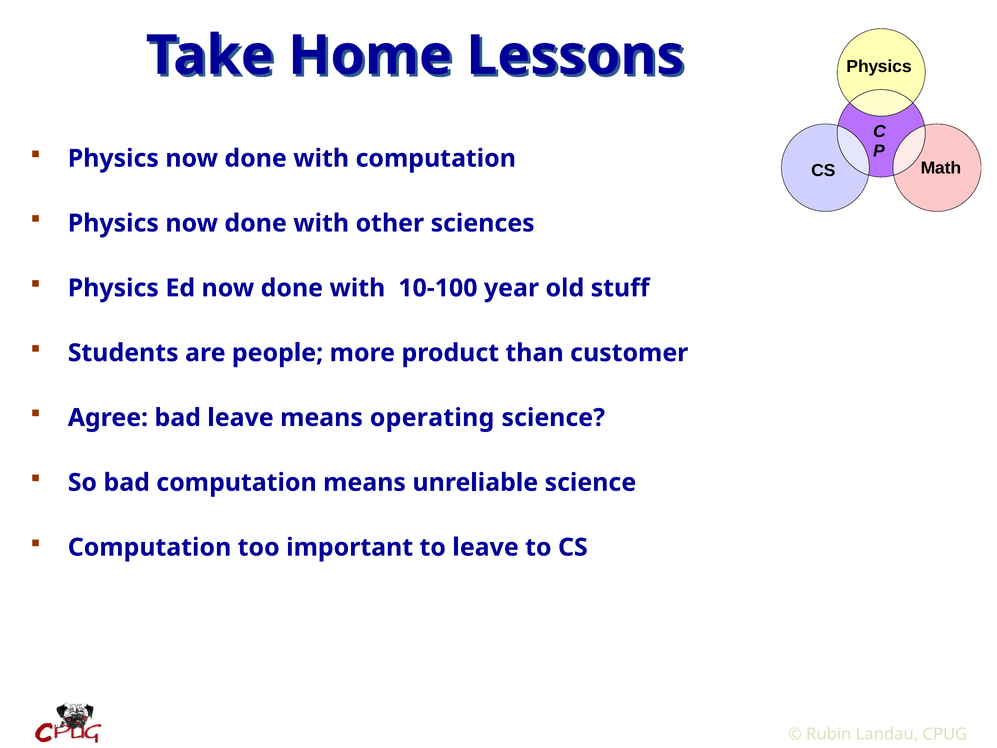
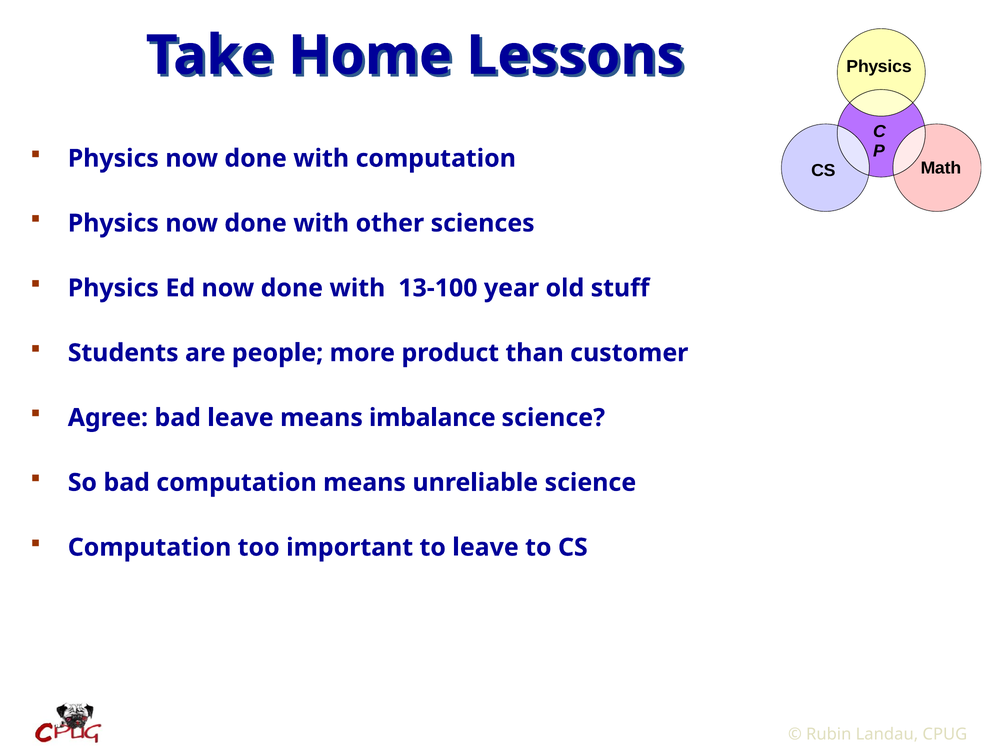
10-100: 10-100 -> 13-100 (438, 288)
operating: operating -> imbalance (432, 418)
